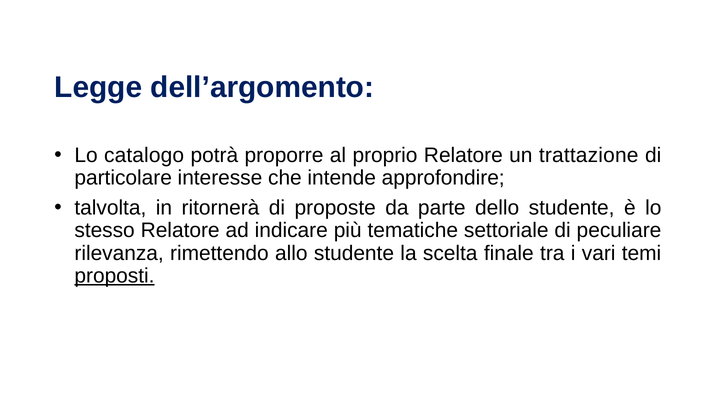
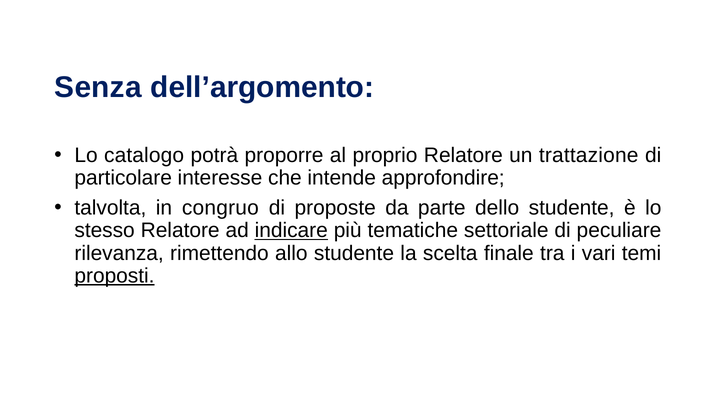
Legge: Legge -> Senza (98, 87)
ritornerà: ritornerà -> congruo (220, 208)
indicare underline: none -> present (291, 230)
